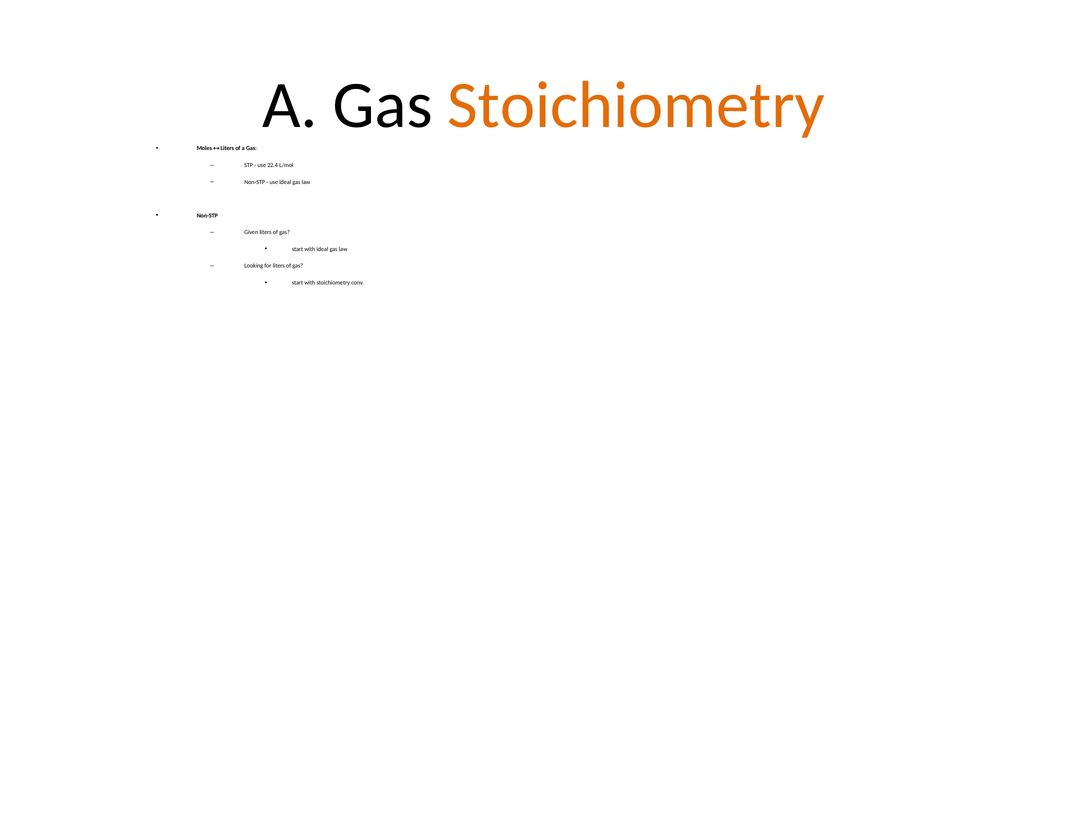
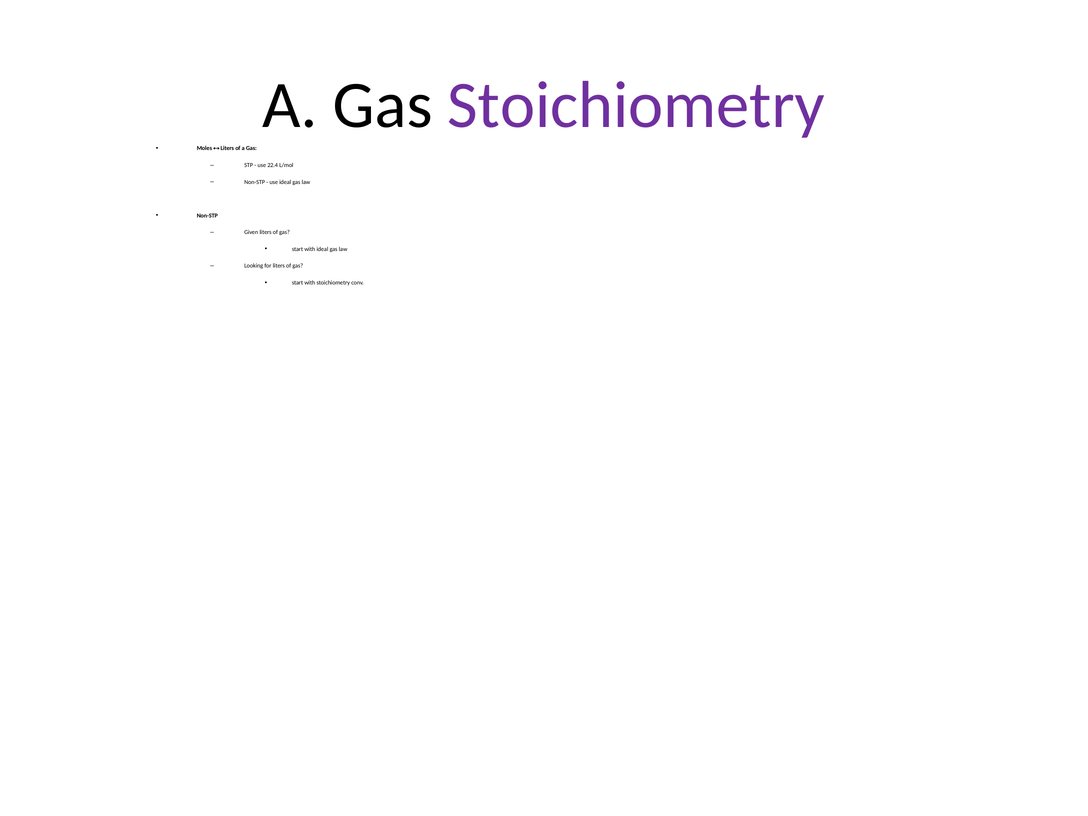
Stoichiometry colour: orange -> purple (636, 105)
